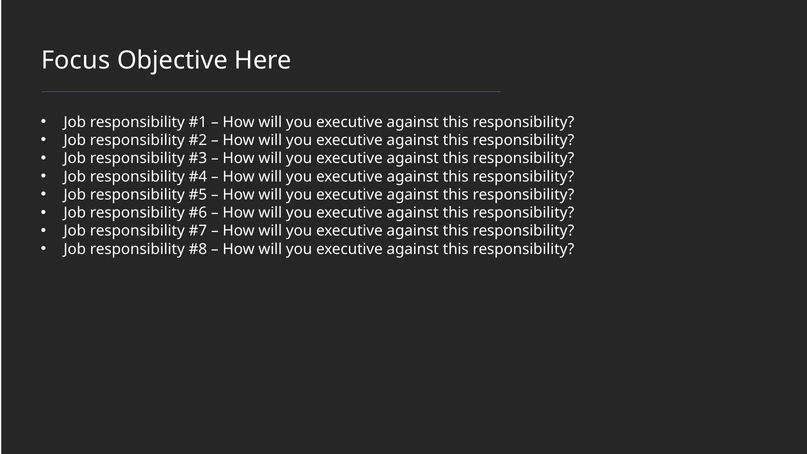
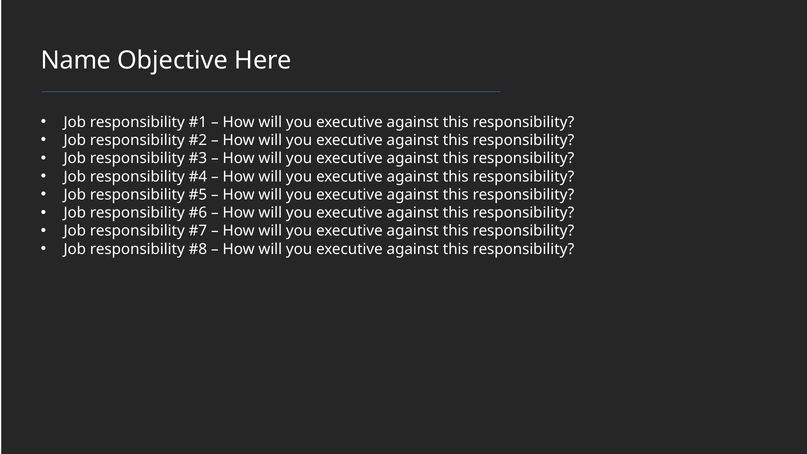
Focus: Focus -> Name (76, 60)
